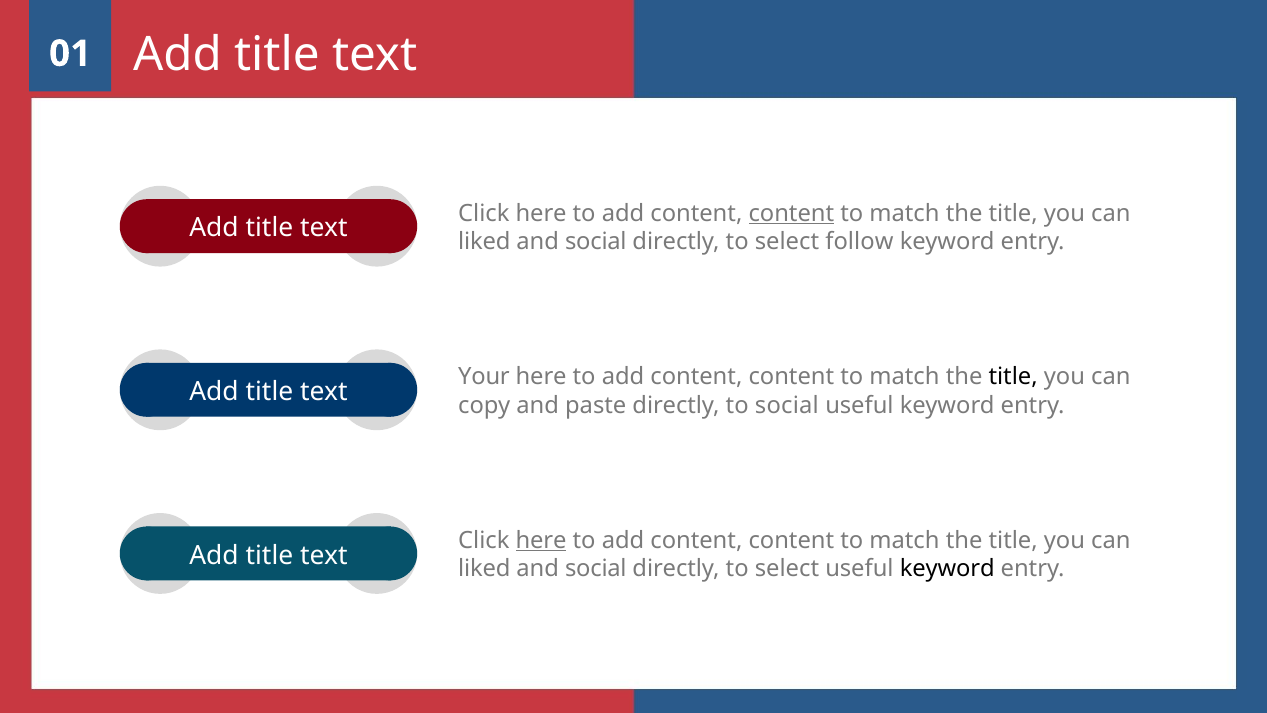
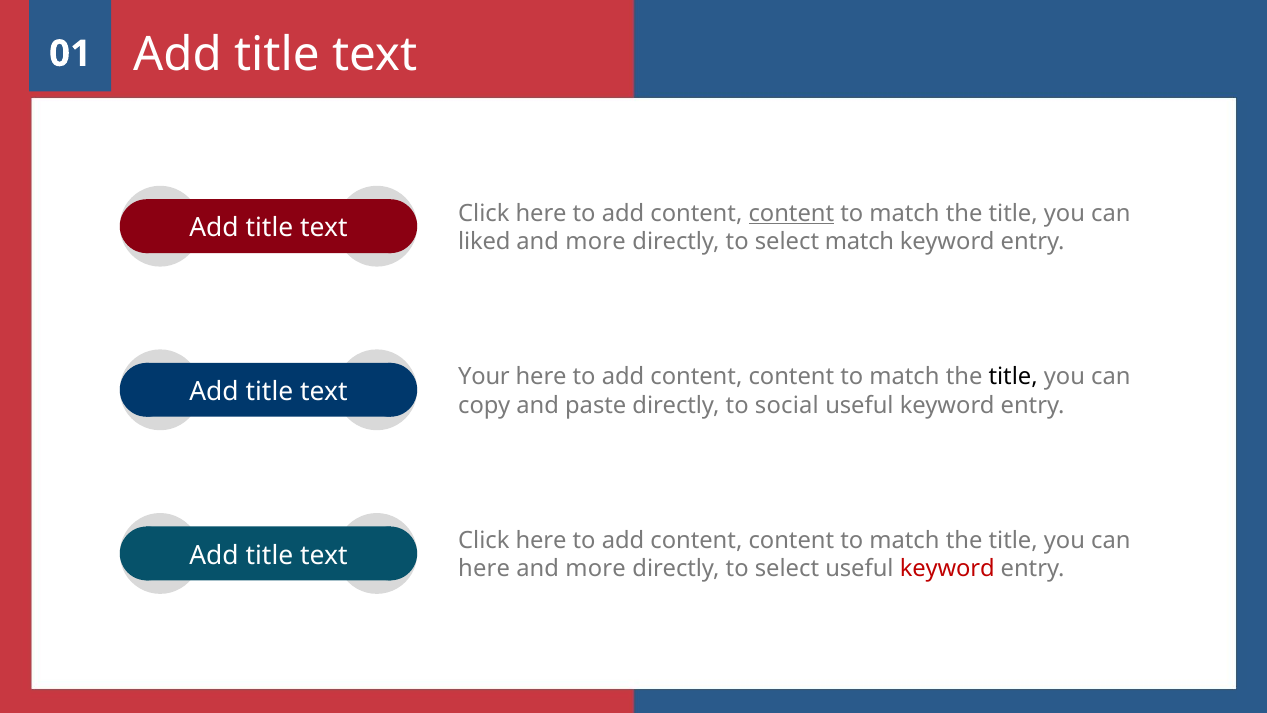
social: social -> more (596, 242)
select follow: follow -> match (860, 242)
here underline: present -> none (541, 540)
liked: liked -> here (484, 569)
social: social -> more (596, 569)
keyword colour: black -> red (947, 569)
